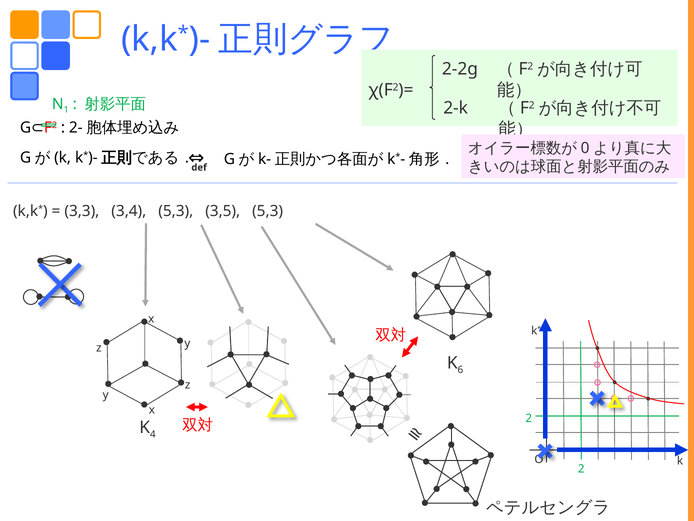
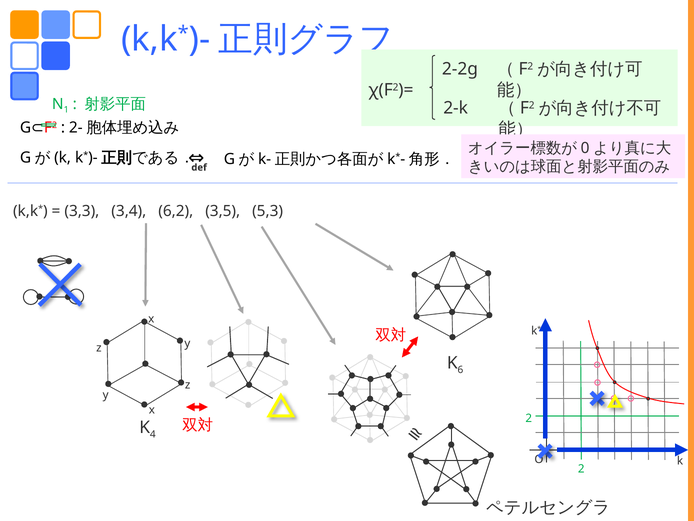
3,4 5,3: 5,3 -> 6,2 (176, 211)
